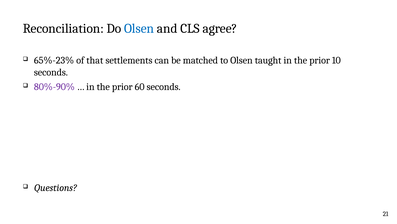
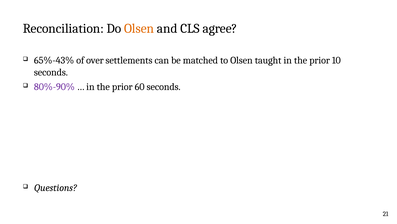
Olsen colour: blue -> orange (139, 28)
65%-23%: 65%-23% -> 65%-43% (54, 60)
that: that -> over (95, 60)
